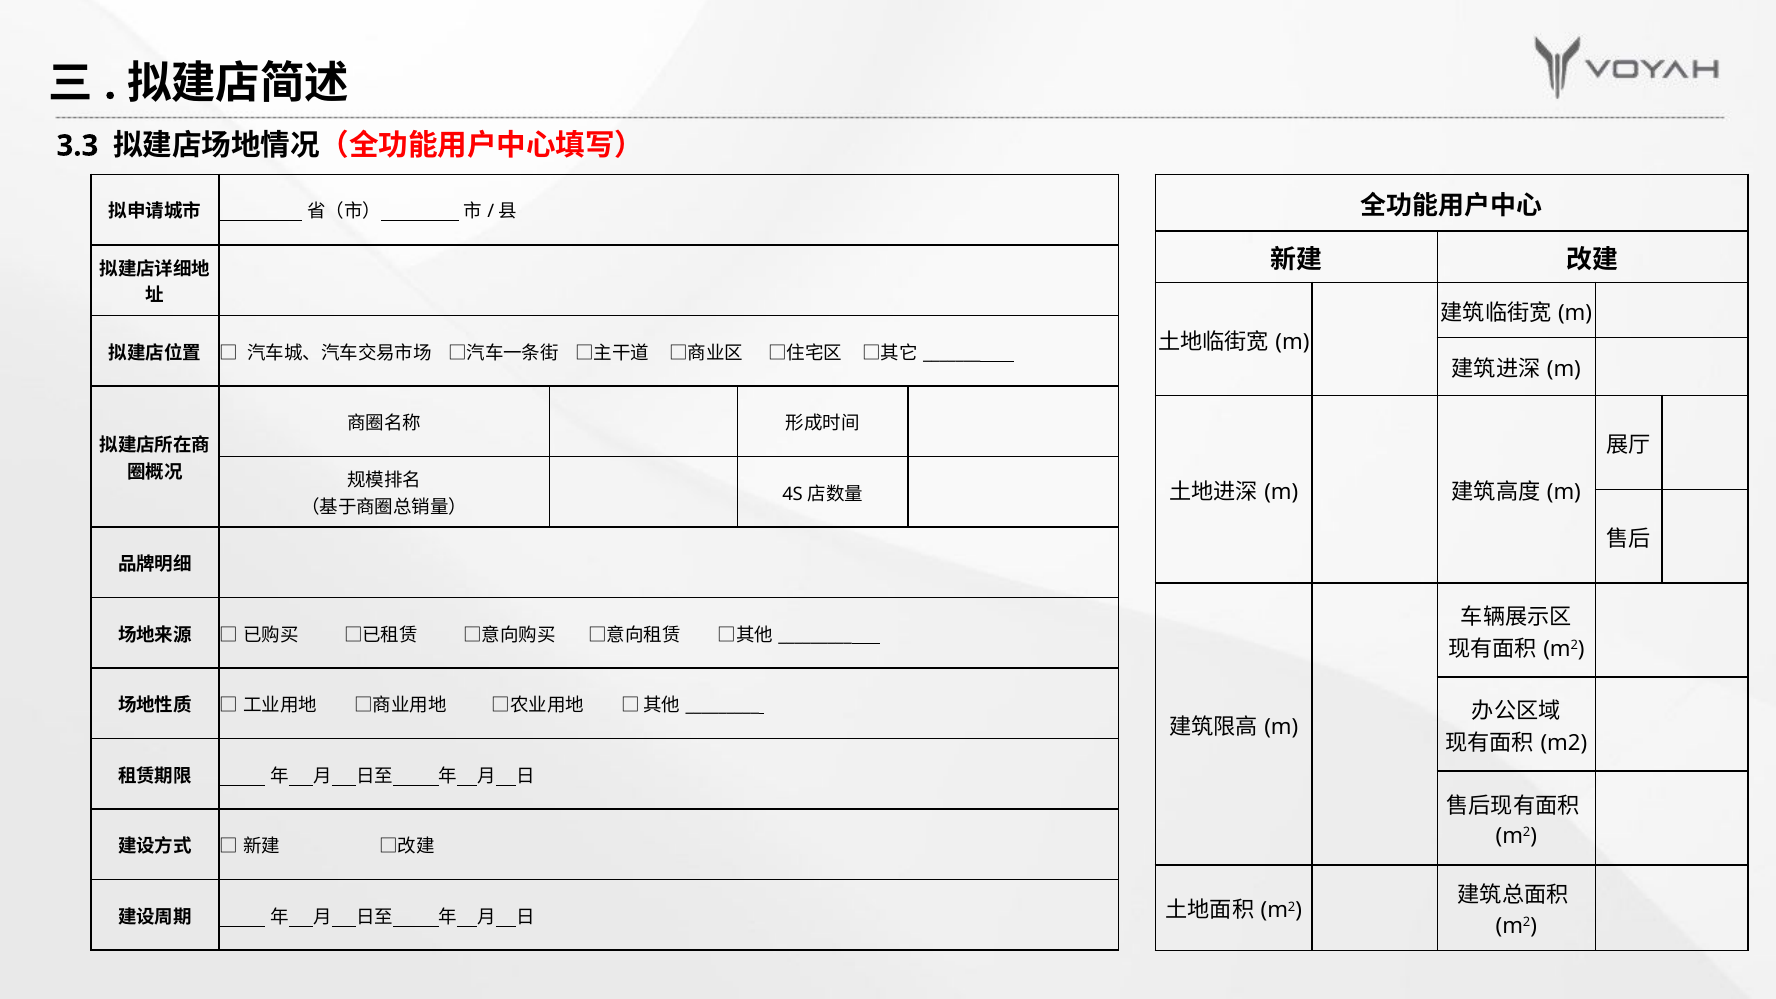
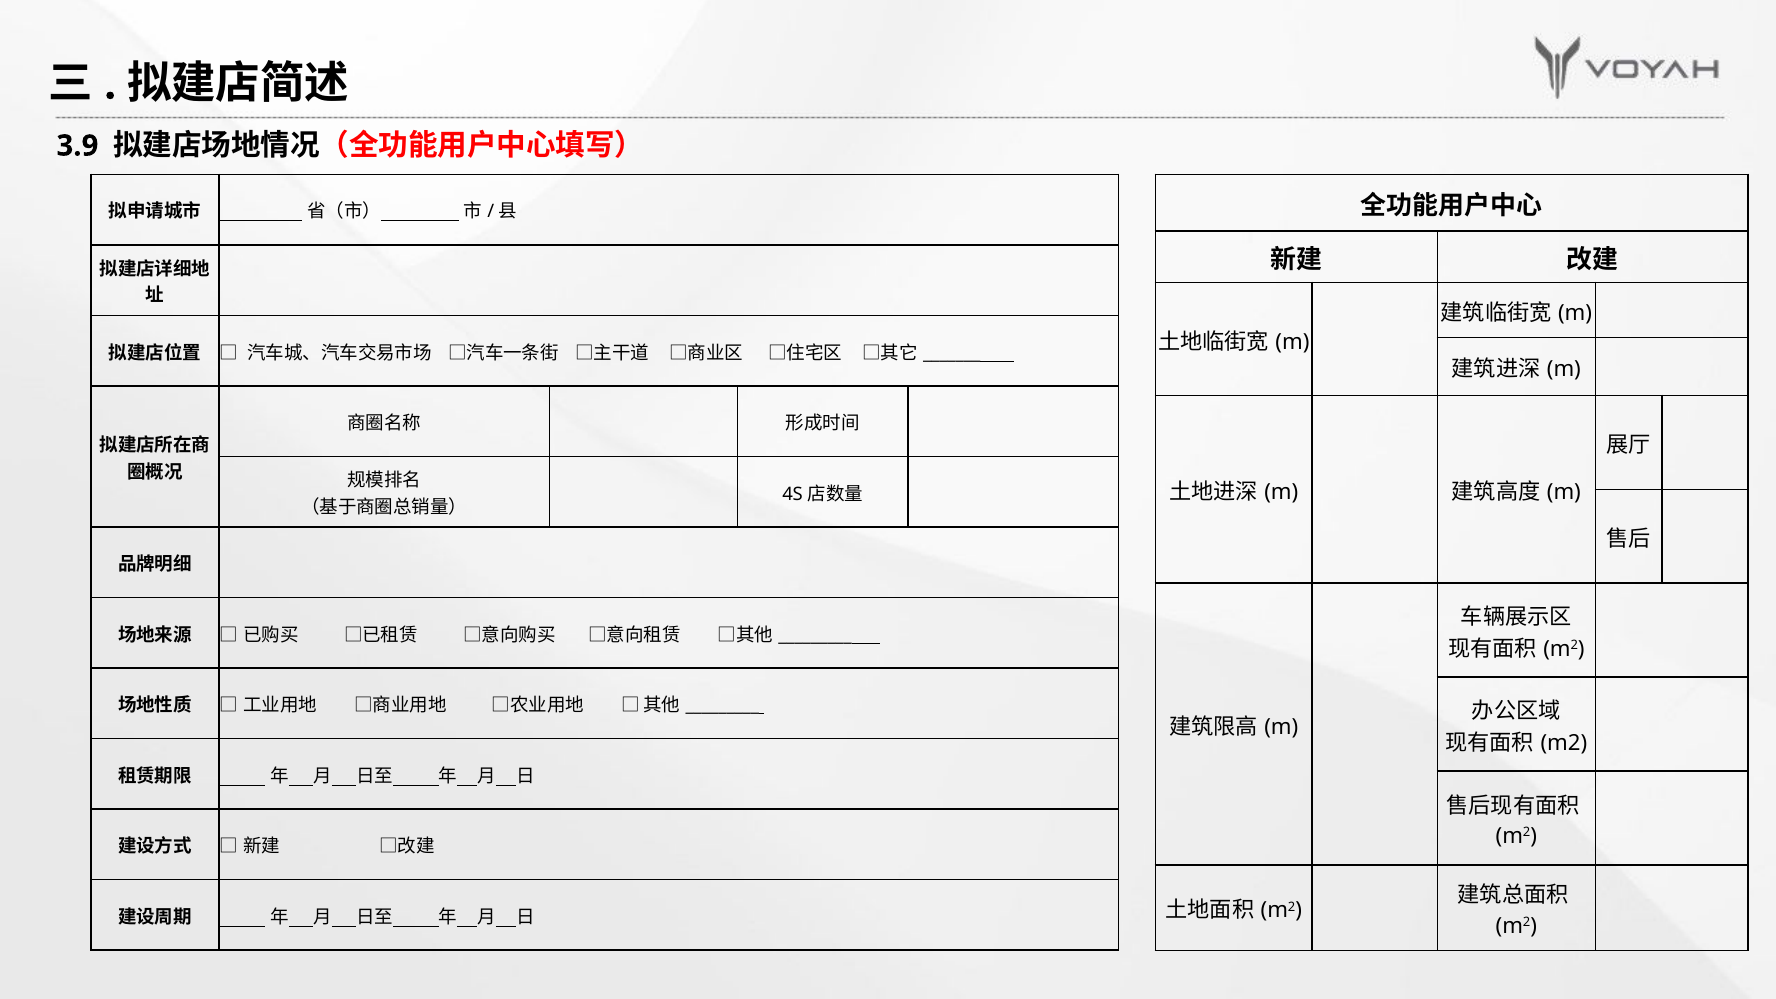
3.3: 3.3 -> 3.9 (77, 146)
